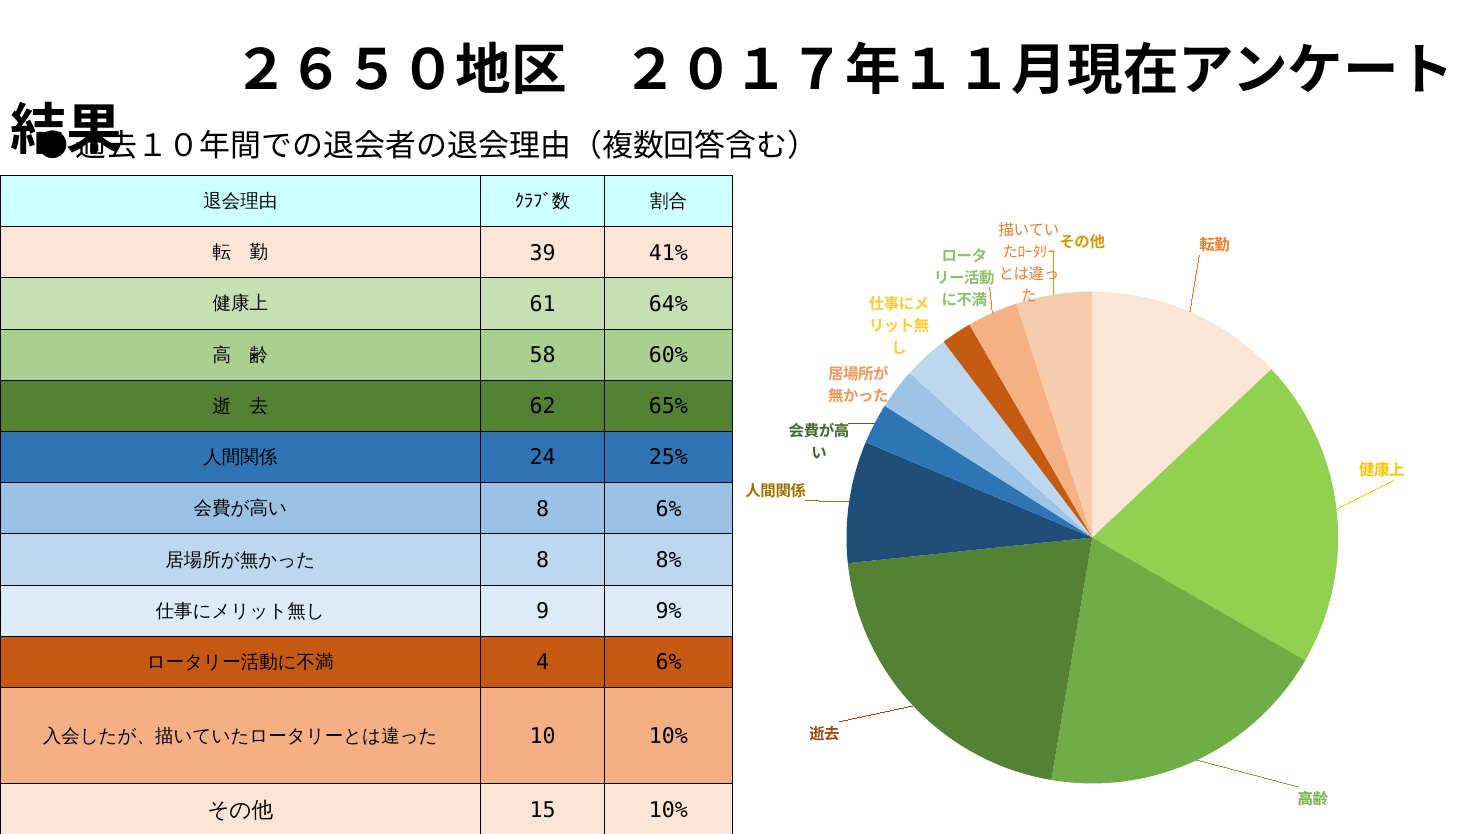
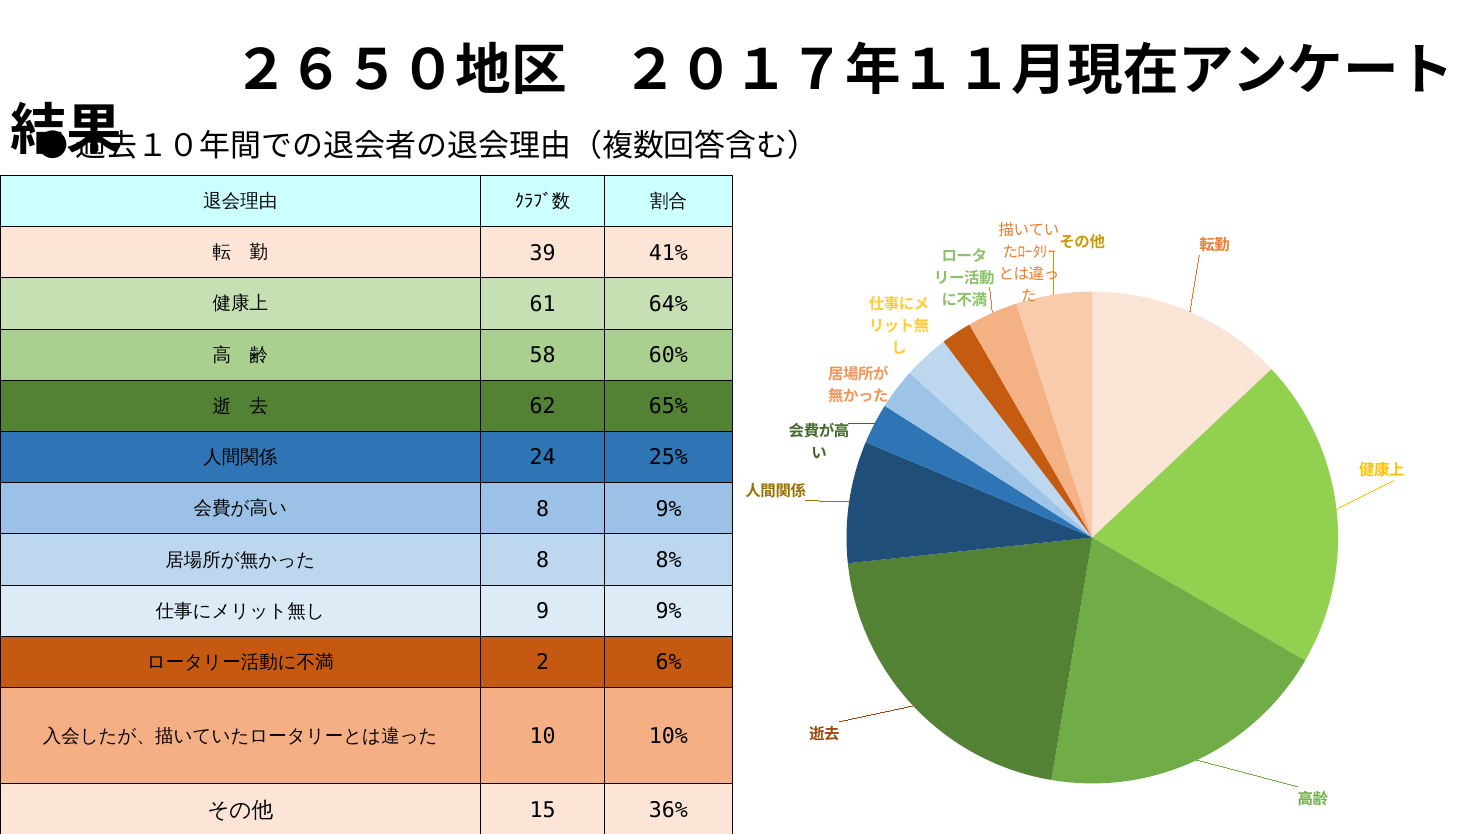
8 6%: 6% -> 9% (669, 509)
4: 4 -> 2 (543, 663)
15 10%: 10% -> 36% (669, 811)
